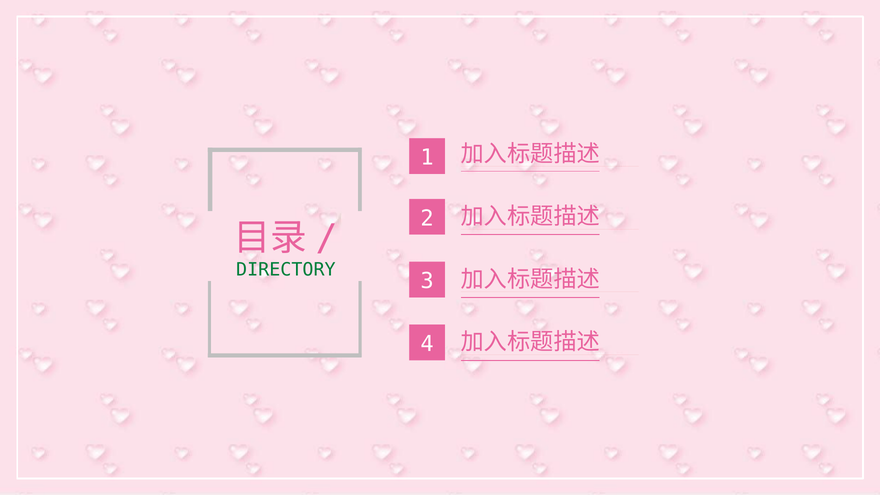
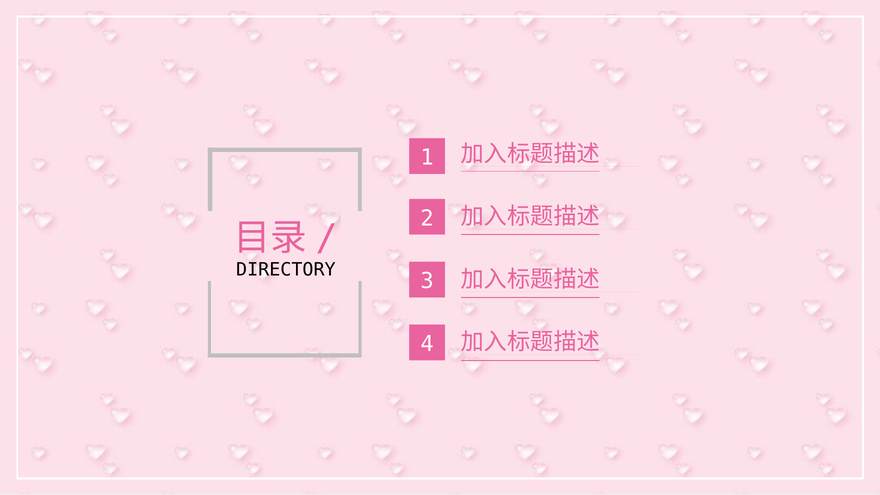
DIRECTORY colour: green -> black (286, 270)
